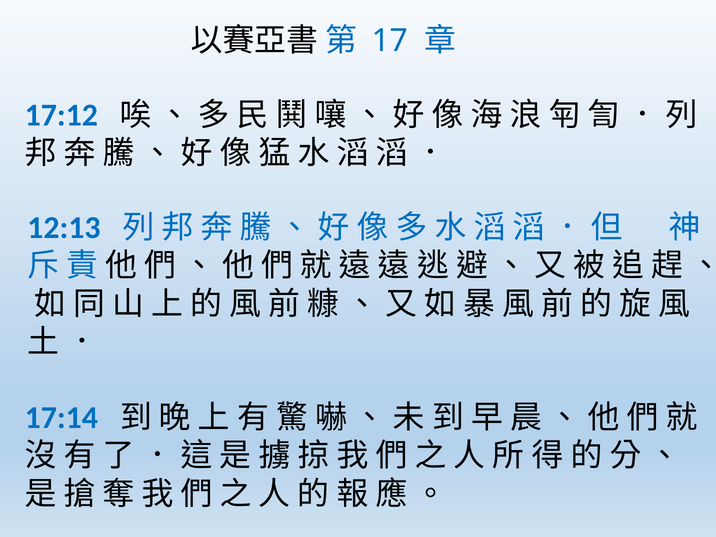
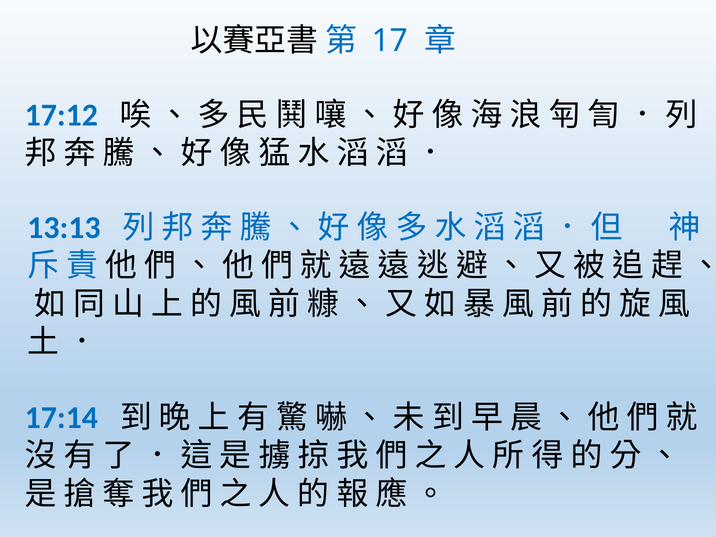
12:13: 12:13 -> 13:13 (64, 228)
